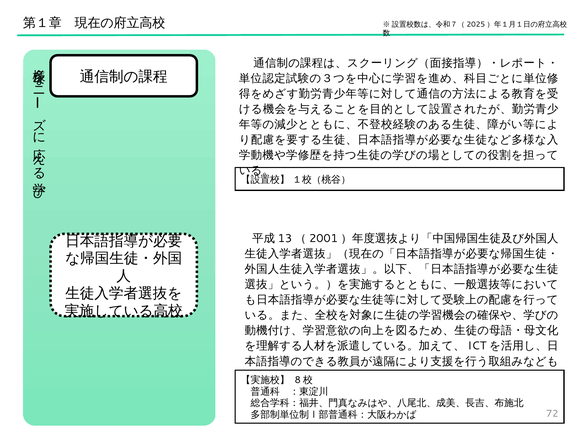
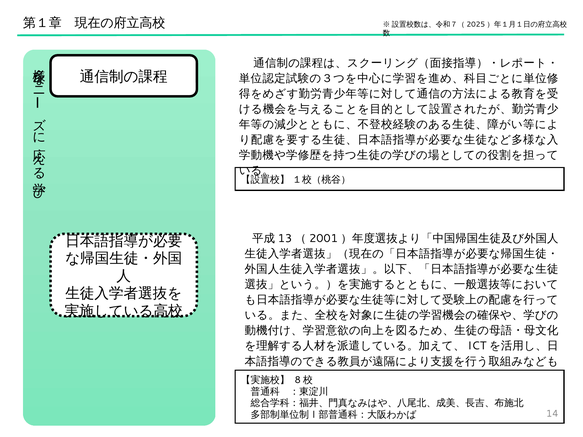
72: 72 -> 14 (552, 414)
